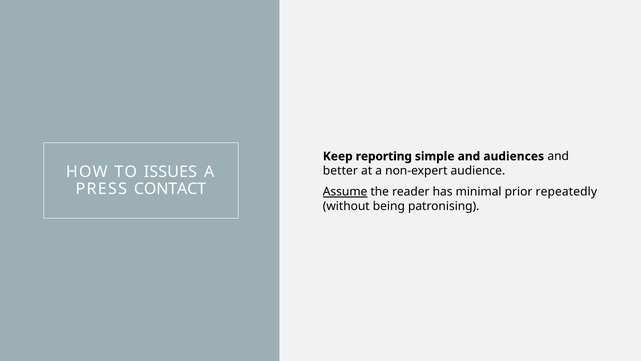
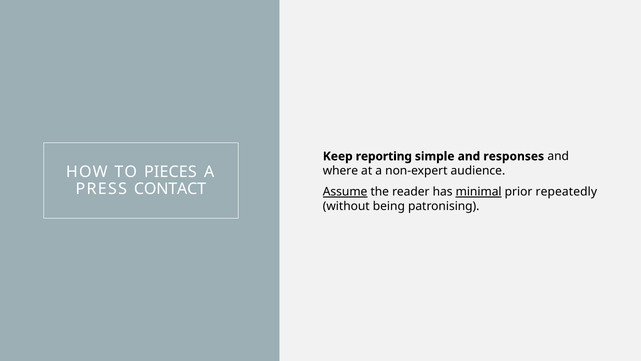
audiences: audiences -> responses (514, 156)
ISSUES: ISSUES -> PIECES (170, 172)
better: better -> where (340, 171)
minimal underline: none -> present (479, 192)
